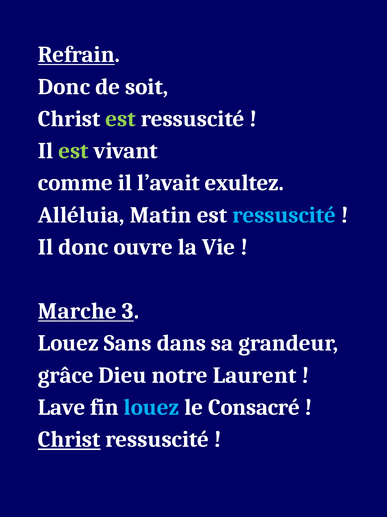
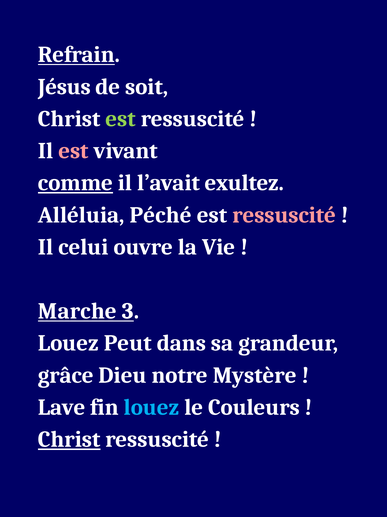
Donc: Donc -> Jésus (64, 87)
est colour: light green -> pink (73, 151)
comme underline: none -> present (75, 183)
Matin: Matin -> Péché (161, 215)
ressuscité colour: light blue -> pink (284, 215)
Il donc: donc -> celui (83, 247)
Sans: Sans -> Peut (128, 342)
Laurent: Laurent -> Mystère (255, 374)
Consacré: Consacré -> Couleurs (254, 406)
